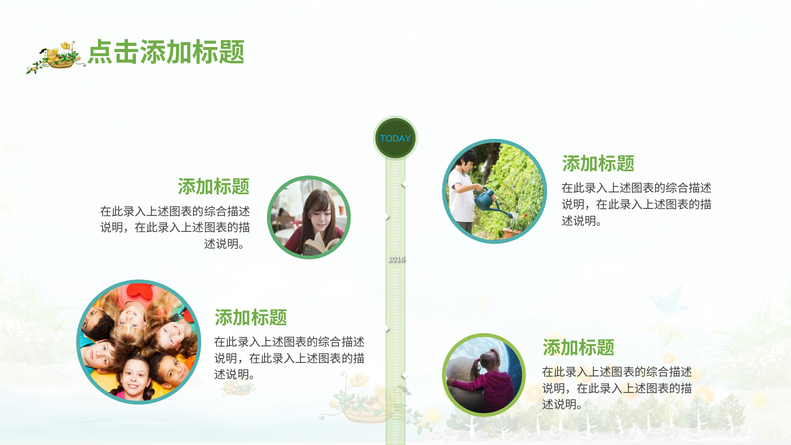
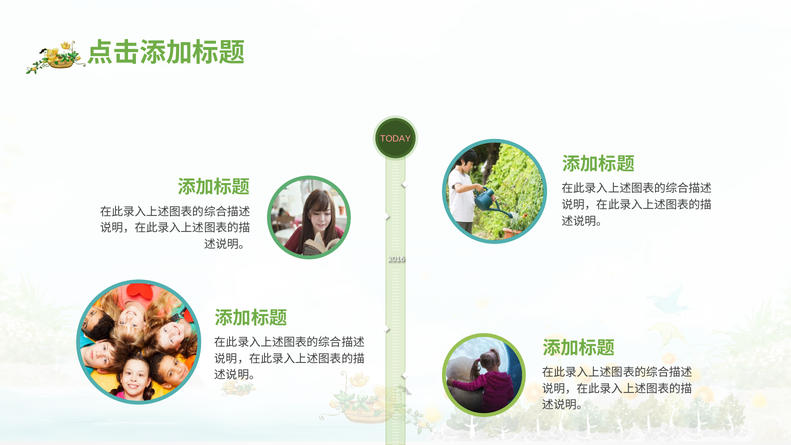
TODAY colour: light blue -> pink (396, 139)
